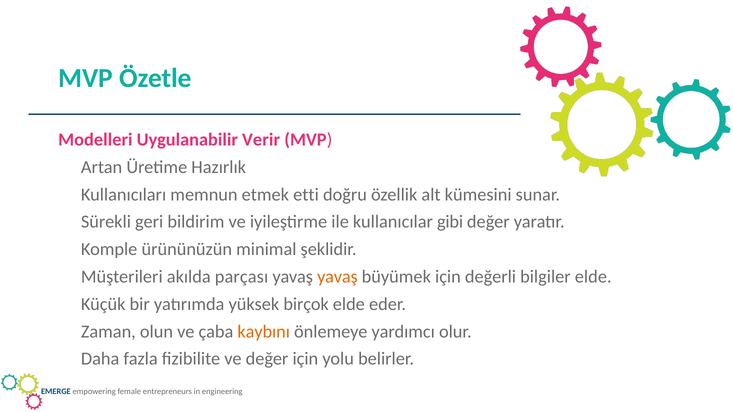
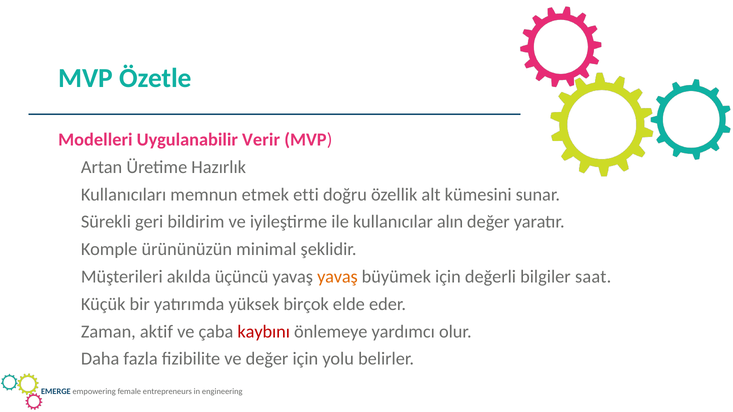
gibi: gibi -> alın (450, 222)
parçası: parçası -> üçüncü (242, 277)
bilgiler elde: elde -> saat (593, 277)
olun: olun -> aktif (156, 332)
kaybını colour: orange -> red (264, 332)
